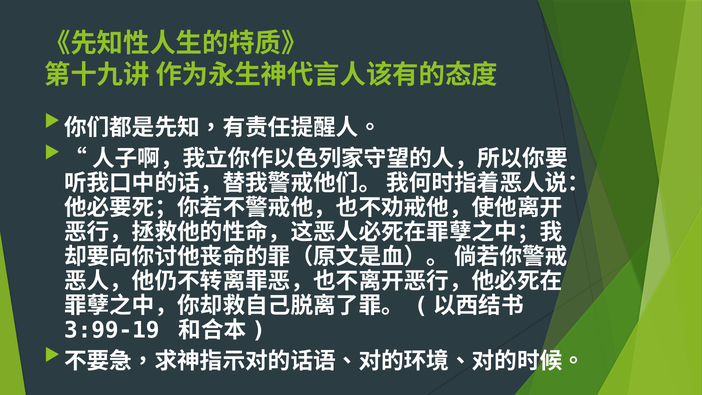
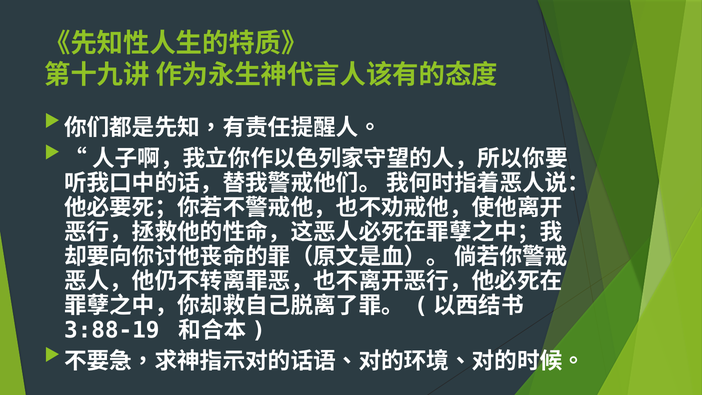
3:99-19: 3:99-19 -> 3:88-19 (112, 330)
